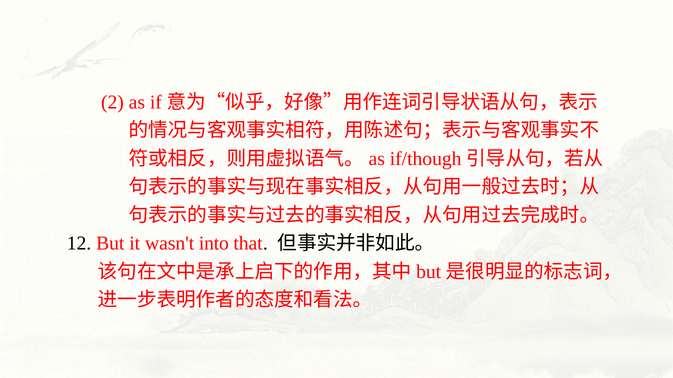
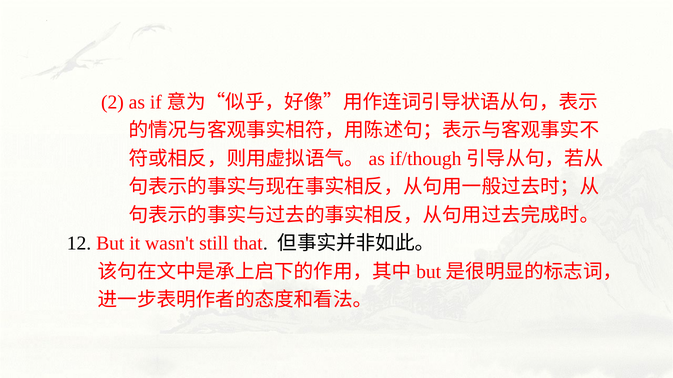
into: into -> still (214, 244)
